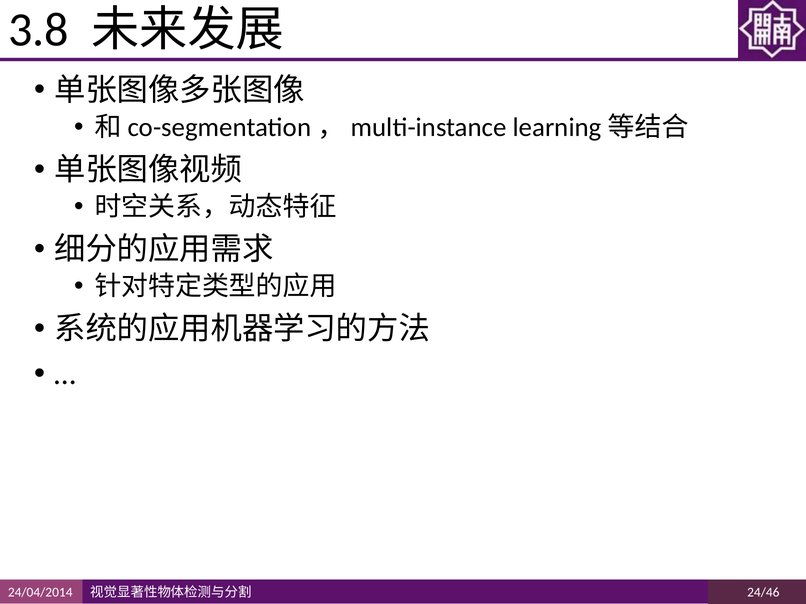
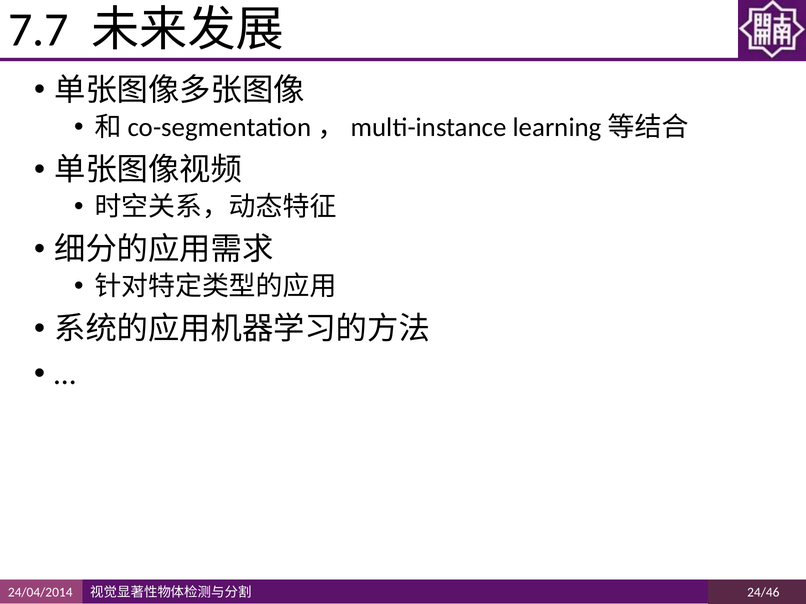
3.8: 3.8 -> 7.7 (38, 30)
